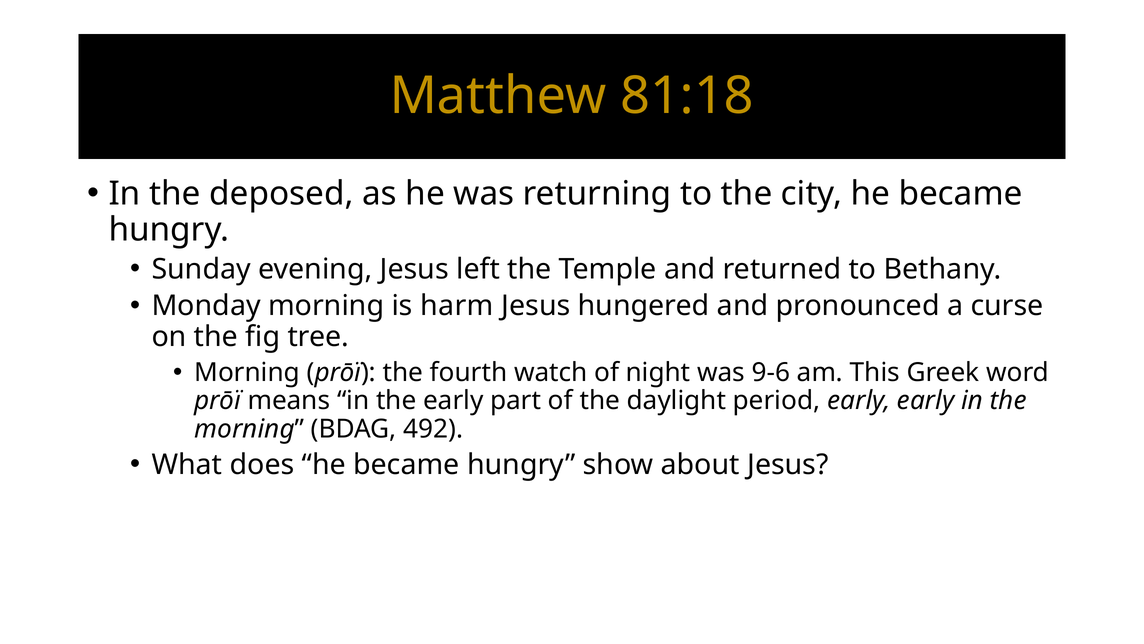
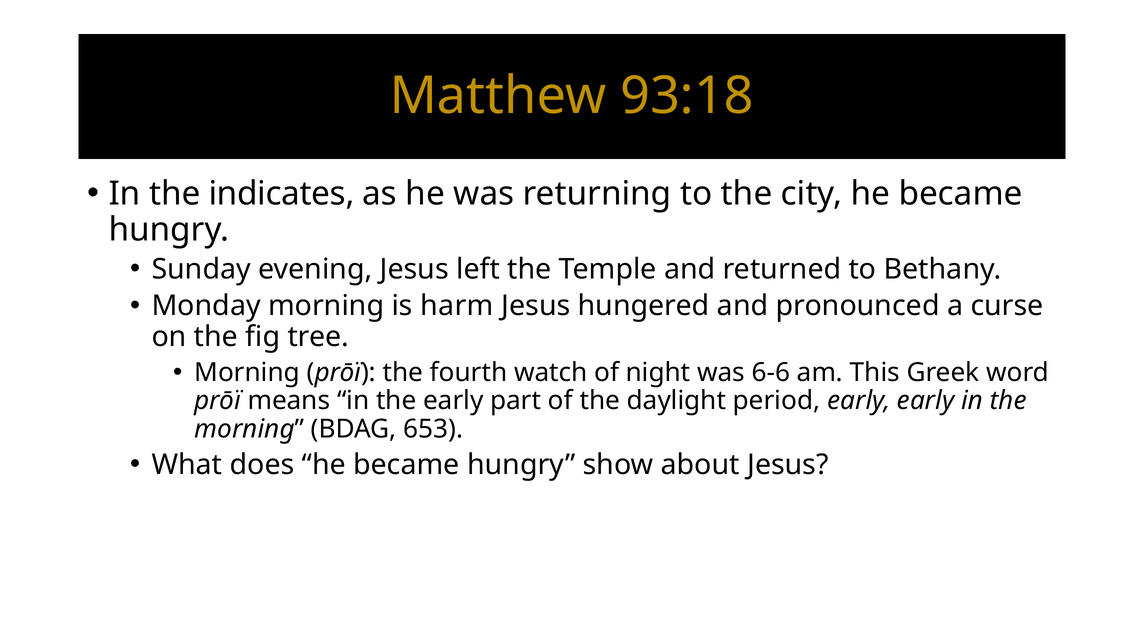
81:18: 81:18 -> 93:18 (687, 96)
deposed: deposed -> indicates (282, 193)
9-6: 9-6 -> 6-6 (771, 372)
492: 492 -> 653 (433, 429)
